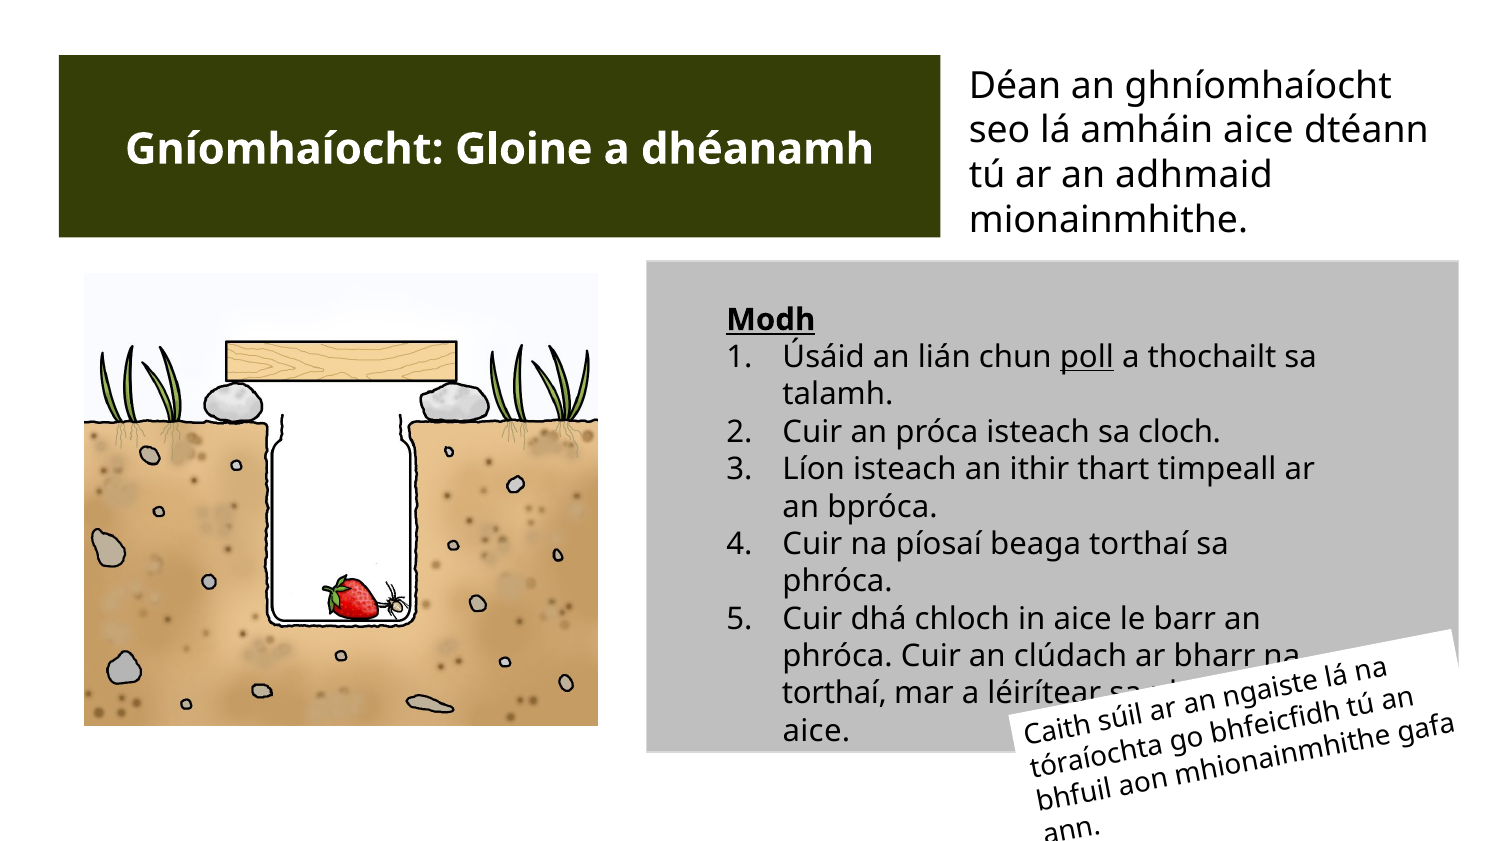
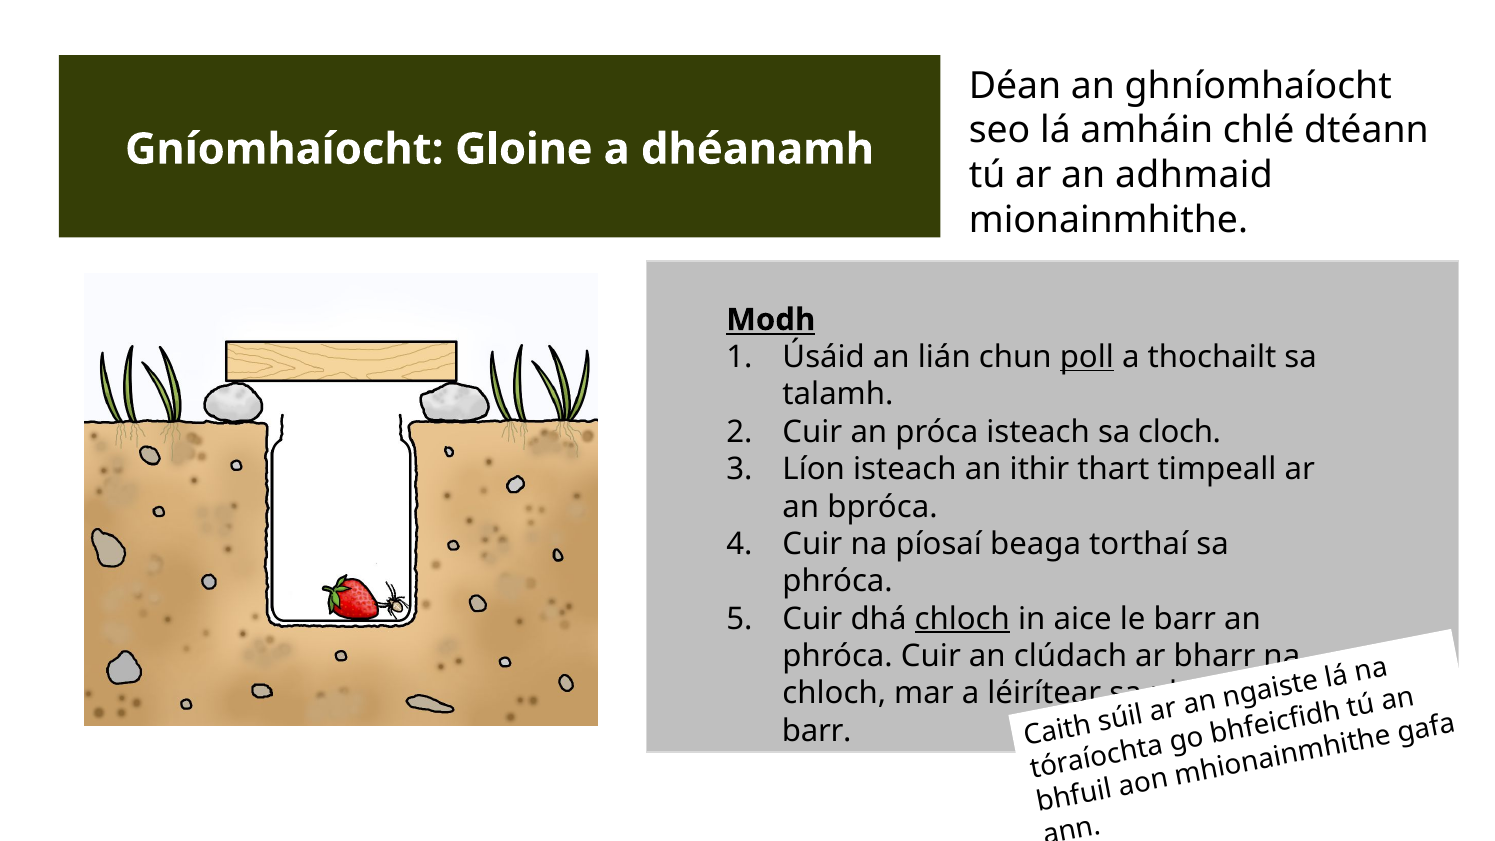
amháin aice: aice -> chlé (1259, 131)
chloch underline: none -> present (962, 619)
torthaí: torthaí -> chloch (834, 694)
aice: aice -> barr (817, 731)
